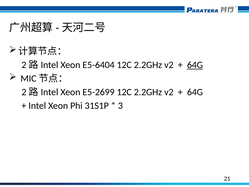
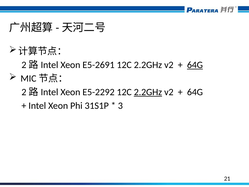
E5-6404: E5-6404 -> E5-2691 (99, 65)
E5-2699: E5-2699 -> E5-2292 (99, 92)
2.2GHz underline: none -> present (148, 92)
